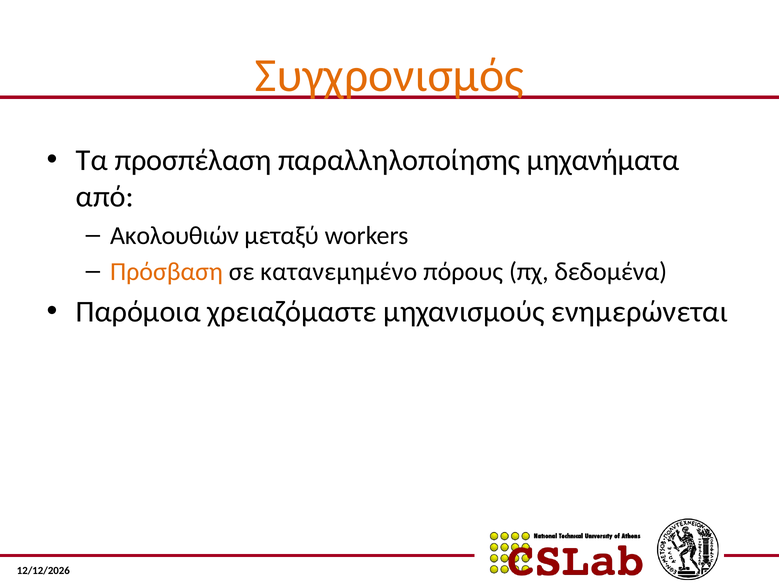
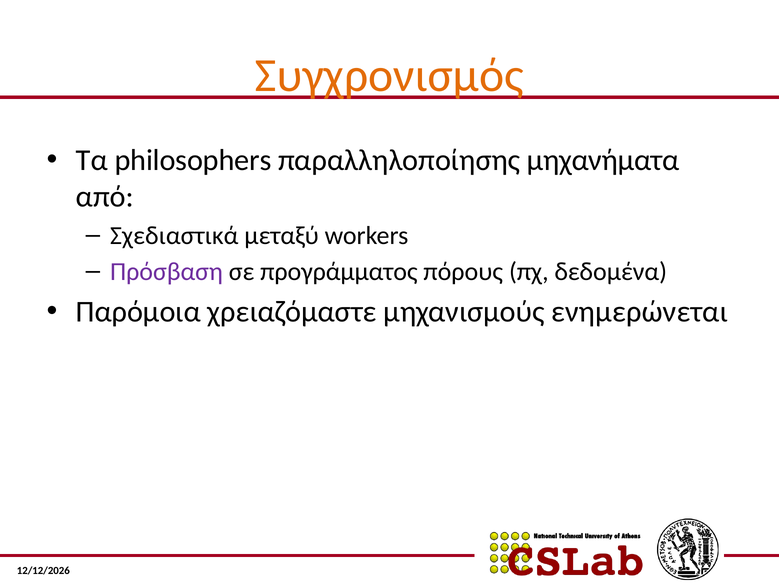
προσπέλαση: προσπέλαση -> philosophers (193, 161)
Ακολουθιών: Ακολουθιών -> Σχεδιαστικά (174, 236)
Πρόσβαση colour: orange -> purple (166, 272)
κατανεμημένο: κατανεμημένο -> προγράμματος (339, 272)
